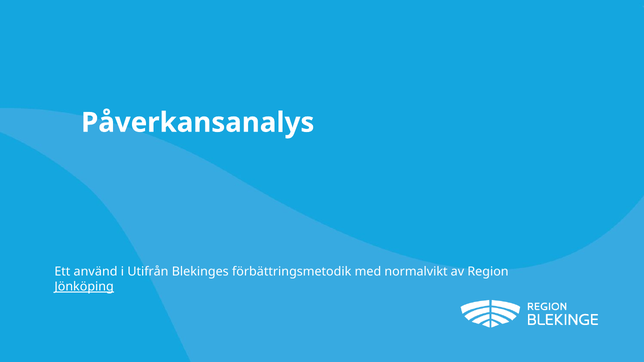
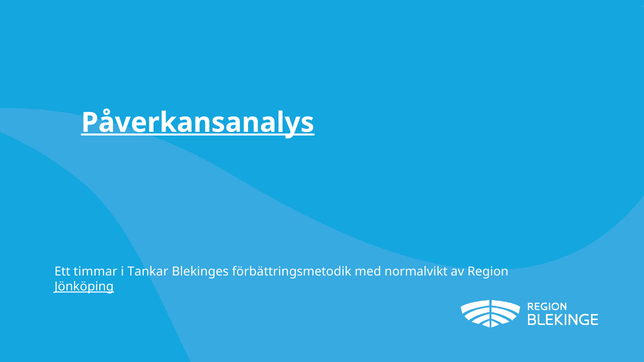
Påverkansanalys underline: none -> present (198, 123)
använd: använd -> timmar (96, 272)
Utifrån: Utifrån -> Tankar (148, 272)
